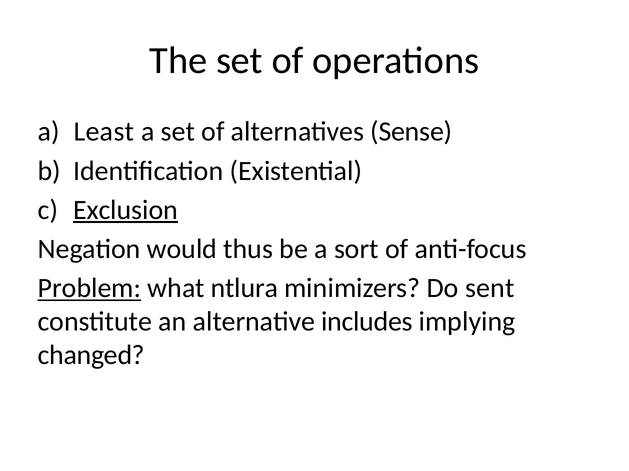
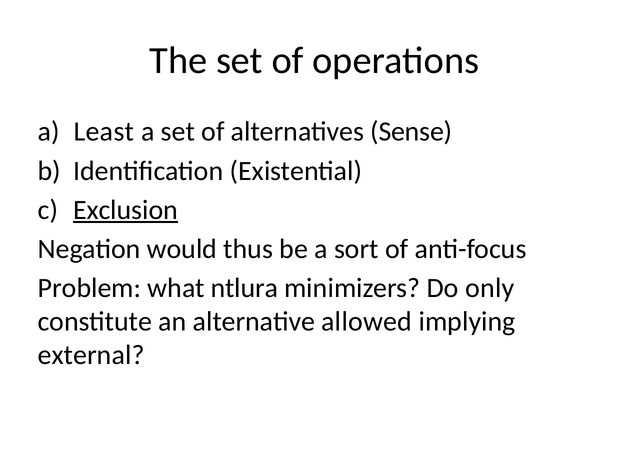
Problem underline: present -> none (89, 289)
sent: sent -> only (490, 289)
includes: includes -> allowed (367, 322)
changed: changed -> external (91, 356)
